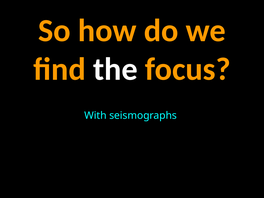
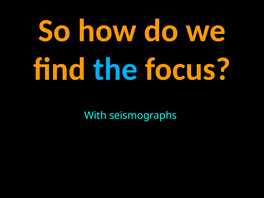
the colour: white -> light blue (115, 69)
